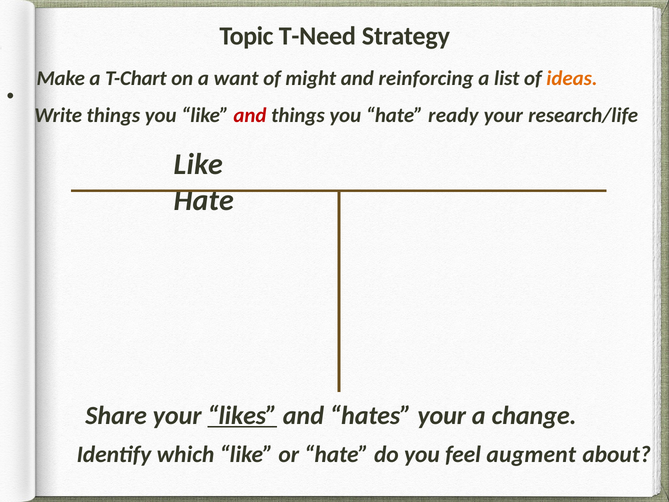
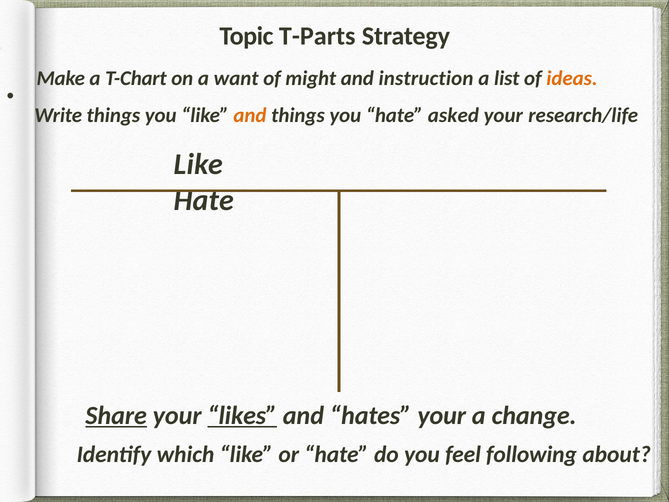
T-Need: T-Need -> T-Parts (317, 36)
reinforcing: reinforcing -> instruction (426, 79)
and colour: red -> orange (250, 115)
ready: ready -> asked (453, 115)
Share underline: none -> present (116, 415)
augment: augment -> following (531, 454)
